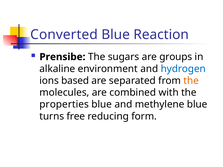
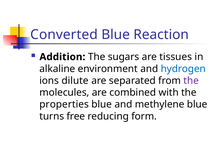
Prensibe: Prensibe -> Addition (62, 57)
groups: groups -> tissues (176, 57)
based: based -> dilute (75, 81)
the colour: orange -> purple (191, 81)
